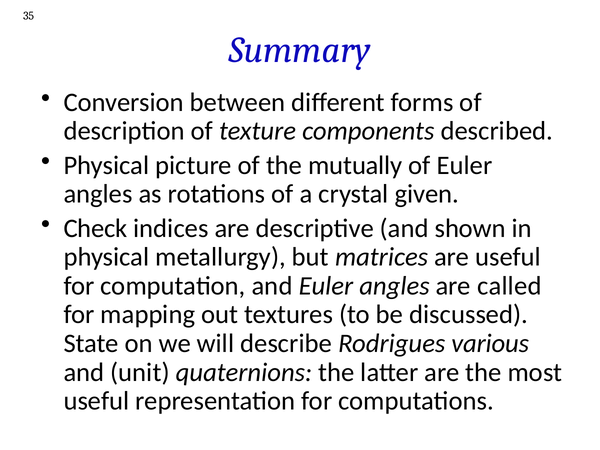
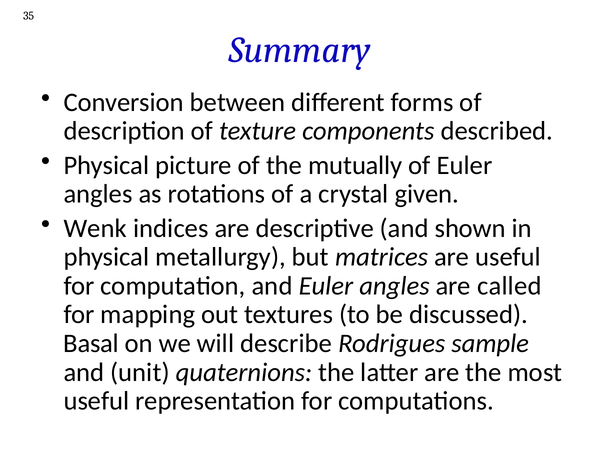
Check: Check -> Wenk (95, 228)
State: State -> Basal (91, 343)
various: various -> sample (490, 343)
